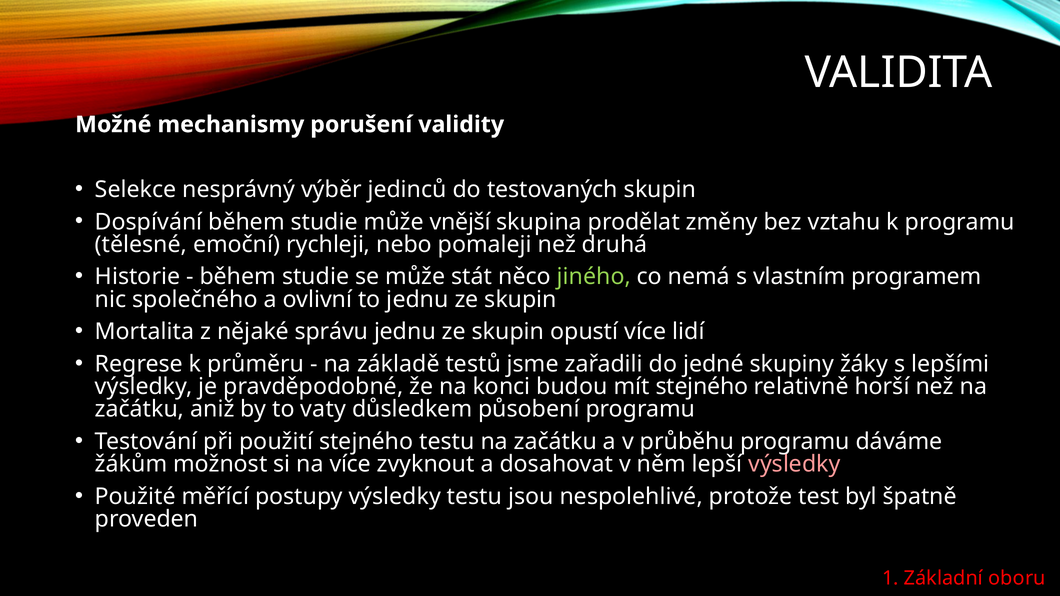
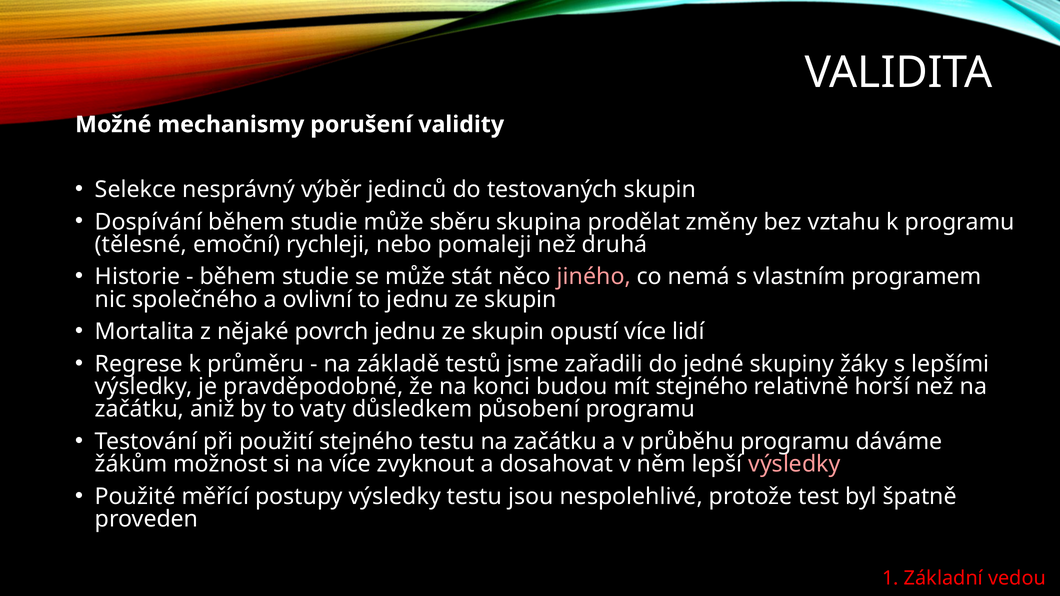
vnější: vnější -> sběru (460, 222)
jiného colour: light green -> pink (594, 277)
správu: správu -> povrch (332, 332)
oboru: oboru -> vedou (1017, 578)
